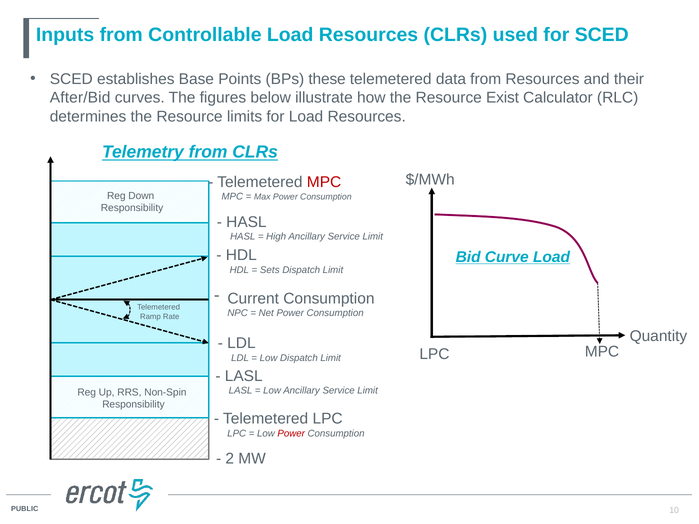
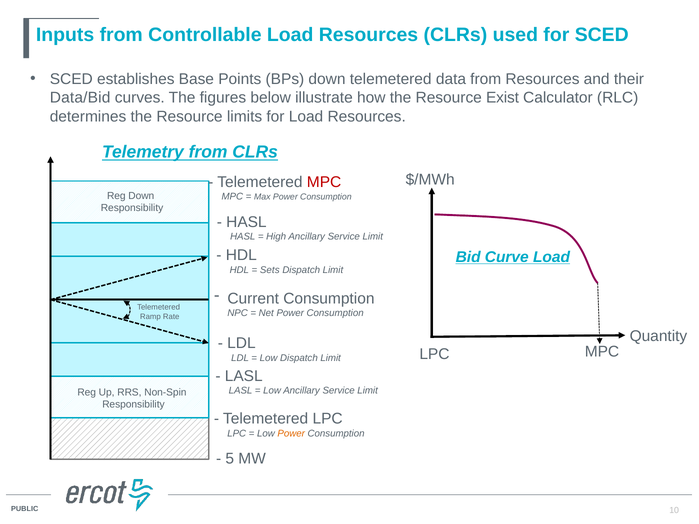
BPs these: these -> down (327, 79)
After/Bid: After/Bid -> Data/Bid (80, 98)
Power colour: red -> orange (291, 434)
2: 2 -> 5 (230, 459)
